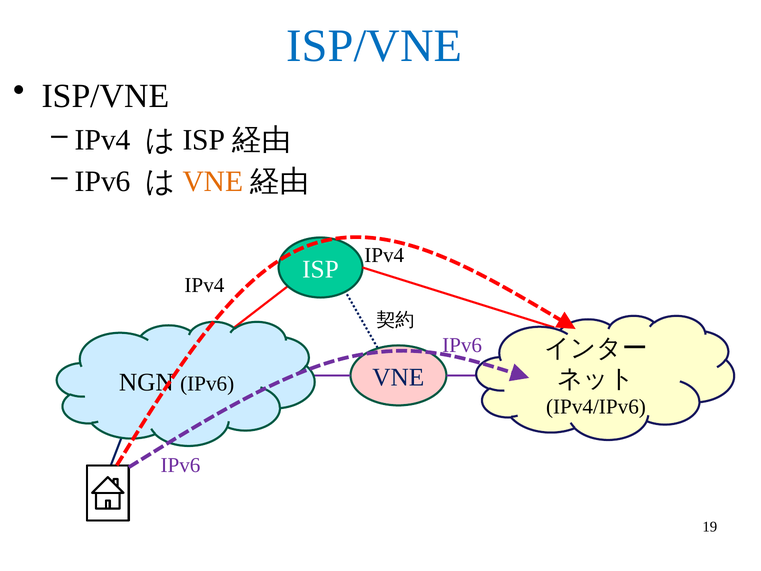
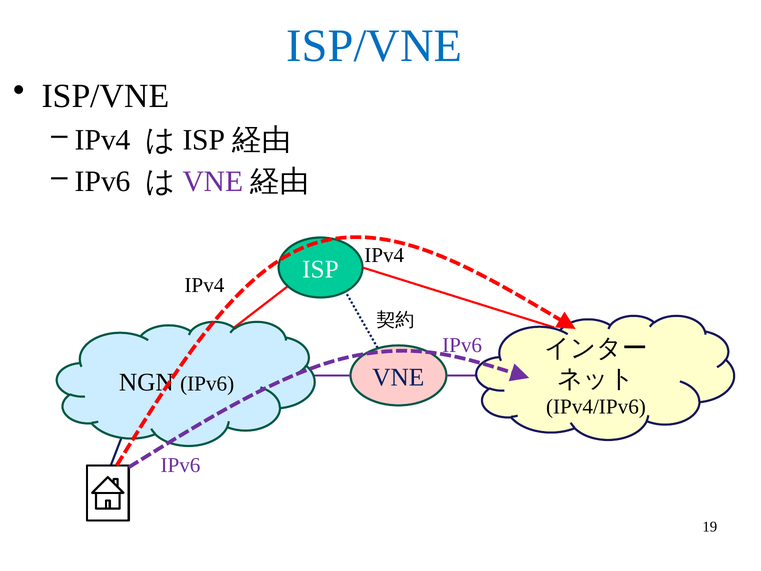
VNE colour: orange -> purple (213, 181)
